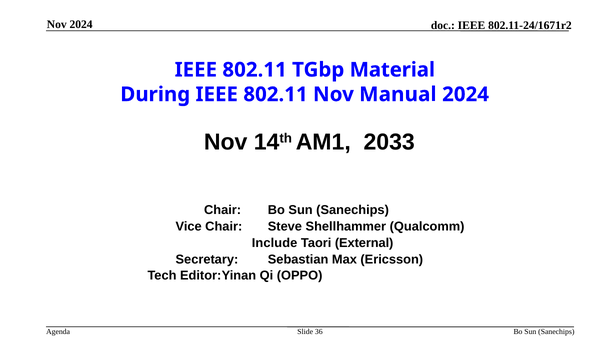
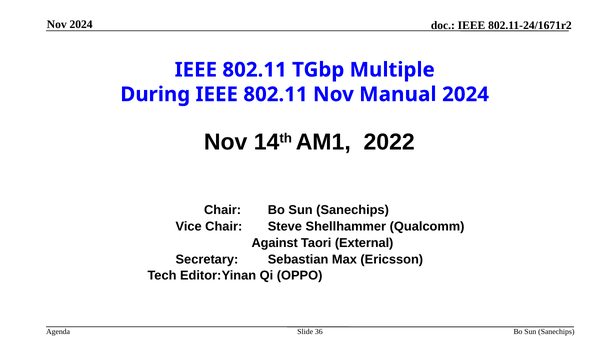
Material: Material -> Multiple (392, 70)
2033: 2033 -> 2022 (389, 142)
Include: Include -> Against (275, 243)
